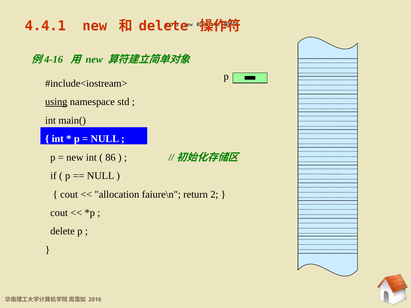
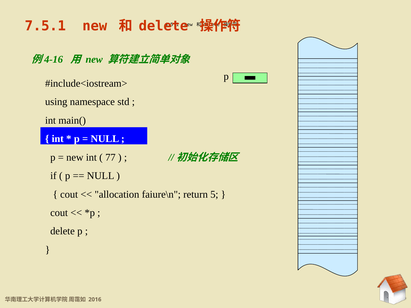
4.4.1: 4.4.1 -> 7.5.1 (45, 26)
using underline: present -> none (56, 102)
86: 86 -> 77 (110, 157)
2: 2 -> 5 (214, 194)
